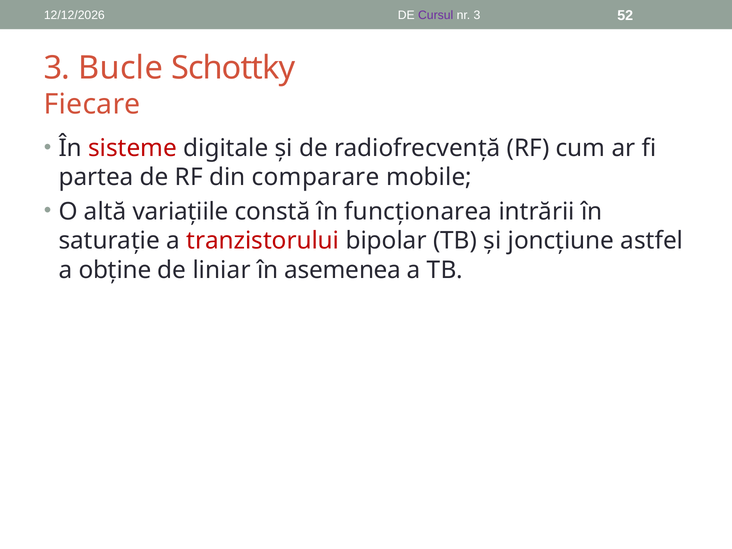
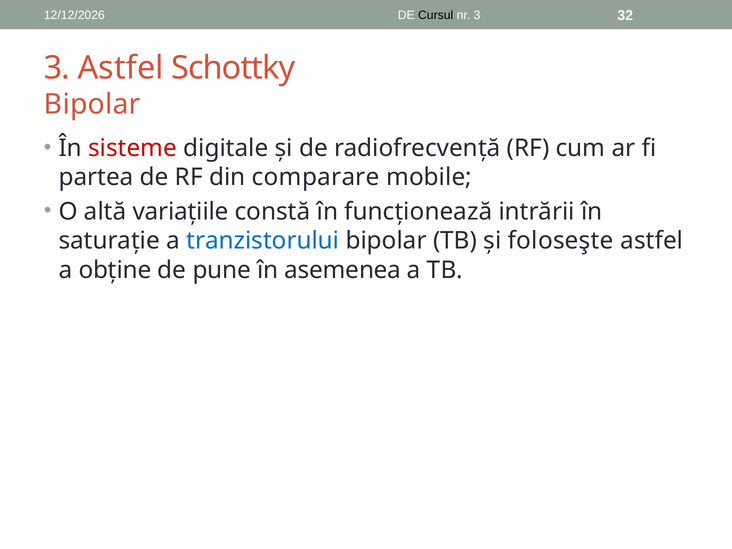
Cursul colour: purple -> black (436, 15)
52: 52 -> 32 (625, 16)
3 Bucle: Bucle -> Astfel (121, 68)
Fiecare: Fiecare -> Bipolar (92, 104)
funcționarea: funcționarea -> funcționează (418, 212)
tranzistorului colour: red -> blue (263, 241)
joncțiune: joncțiune -> foloseşte (561, 241)
liniar: liniar -> pune (222, 270)
